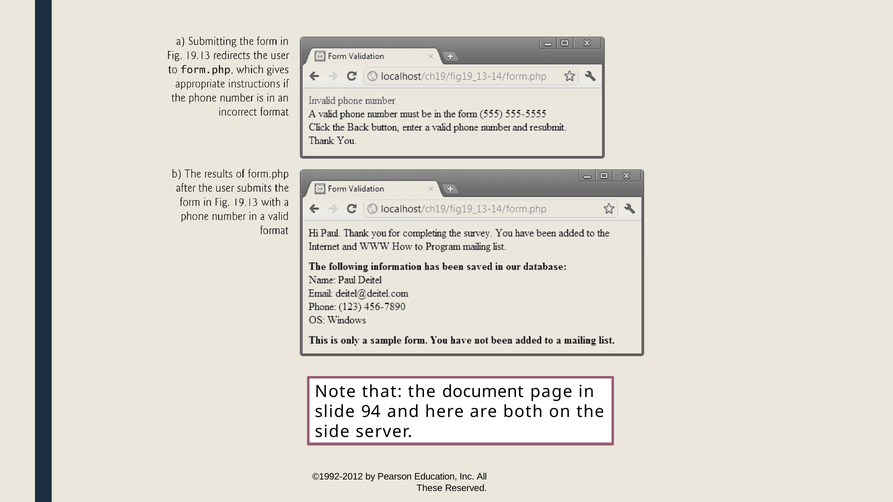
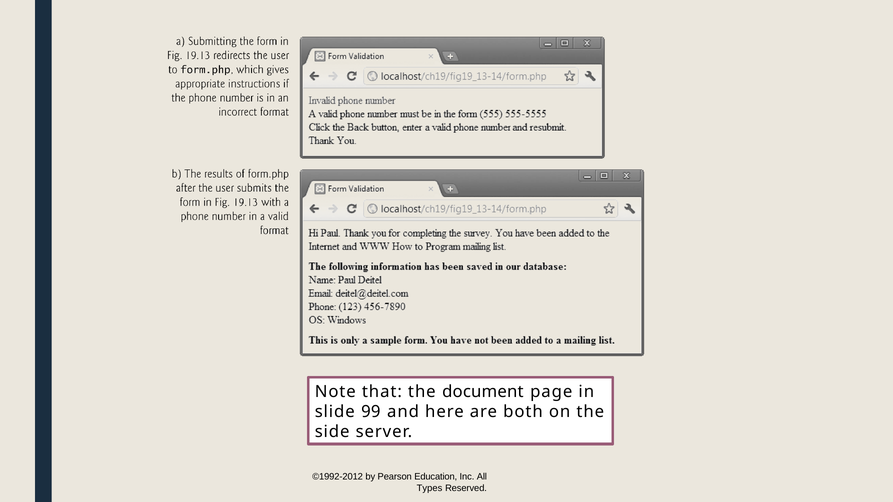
94: 94 -> 99 (371, 412)
These: These -> Types (430, 488)
